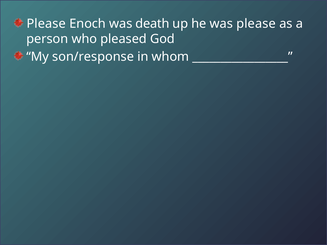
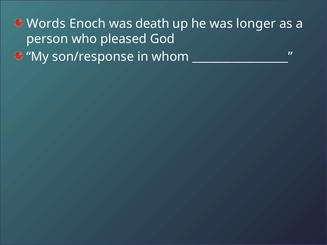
Please: Please -> Words (46, 24)
was please: please -> longer (256, 24)
